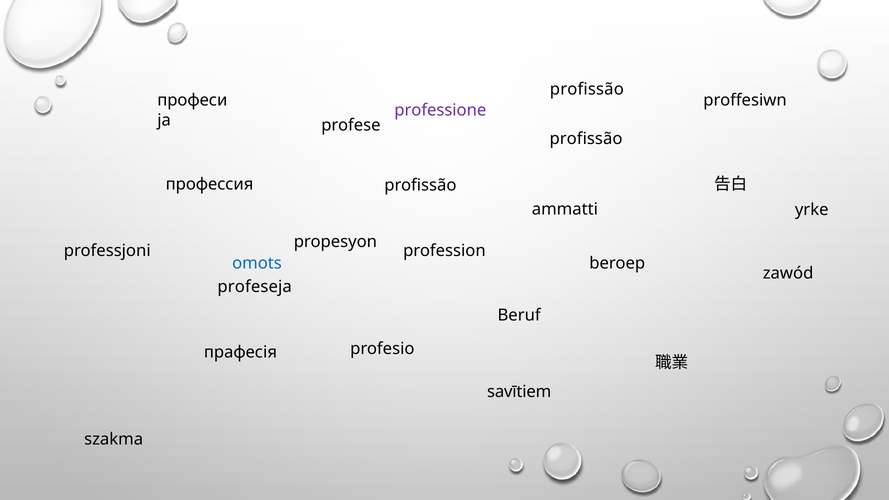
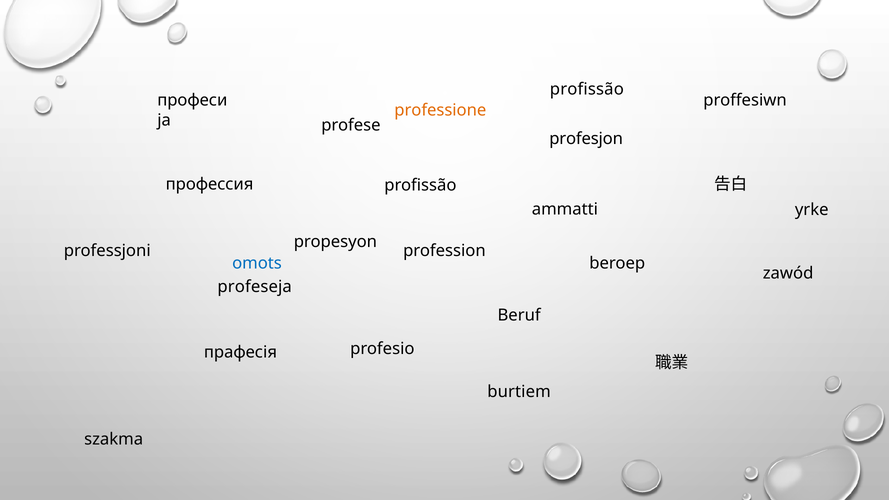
professione colour: purple -> orange (440, 110)
profissão: profissão -> profesjon (586, 139)
savītiem: savītiem -> burtiem (519, 392)
